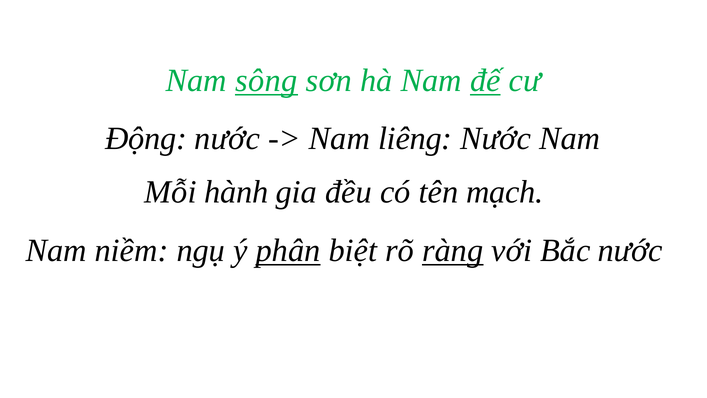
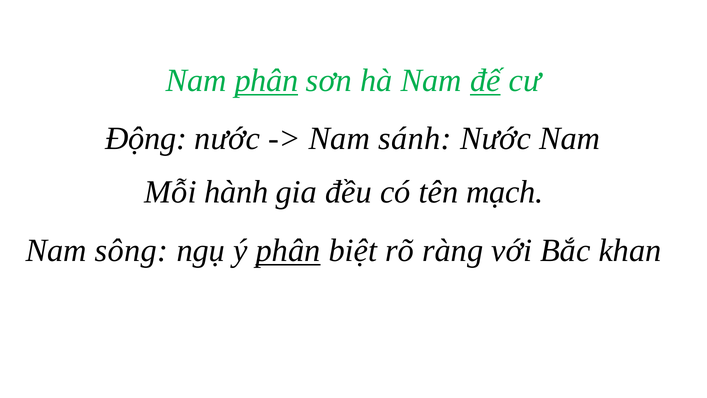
Nam sông: sông -> phân (266, 80)
liêng: liêng -> sánh (415, 139)
niềm: niềm -> sông (131, 251)
ràng underline: present -> none (453, 251)
Bắc nước: nước -> khan (630, 251)
